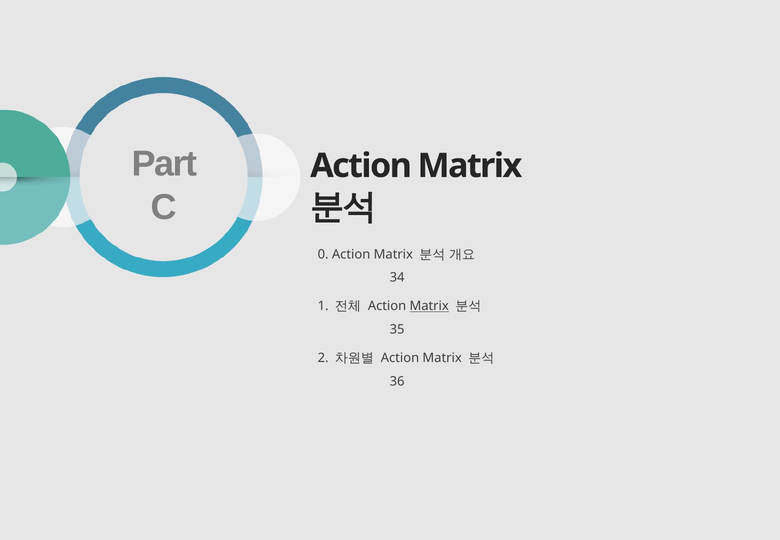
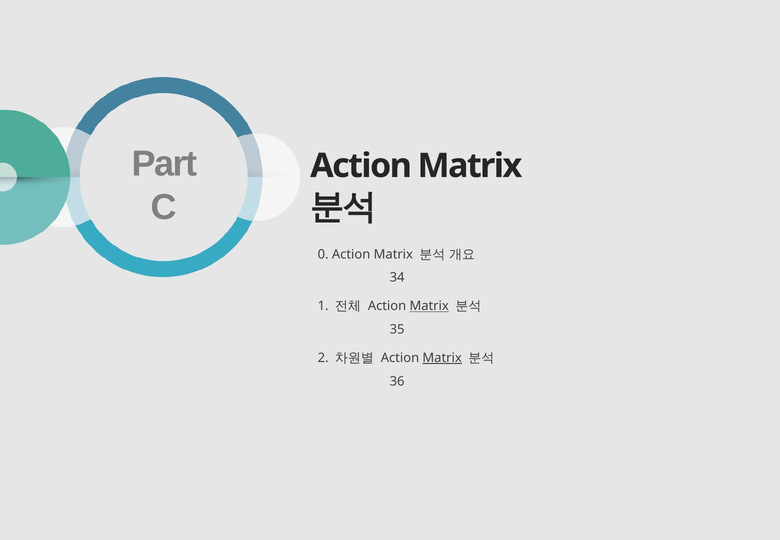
Matrix underline: none -> present (442, 358)
